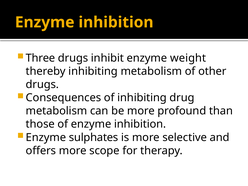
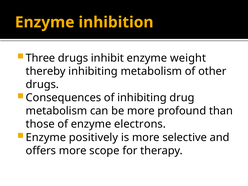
of enzyme inhibition: inhibition -> electrons (140, 124)
sulphates: sulphates -> positively (94, 137)
